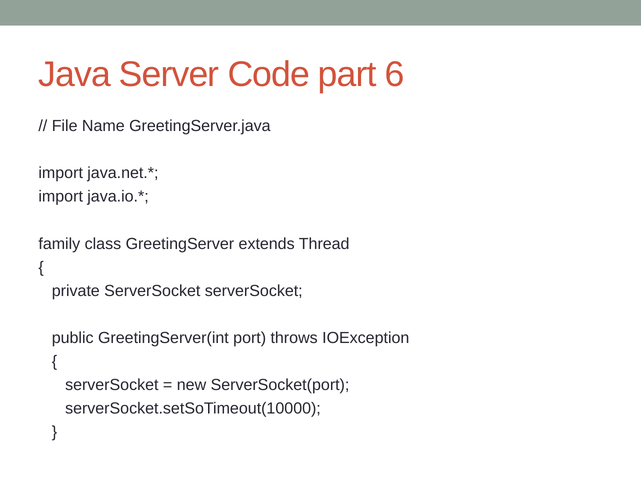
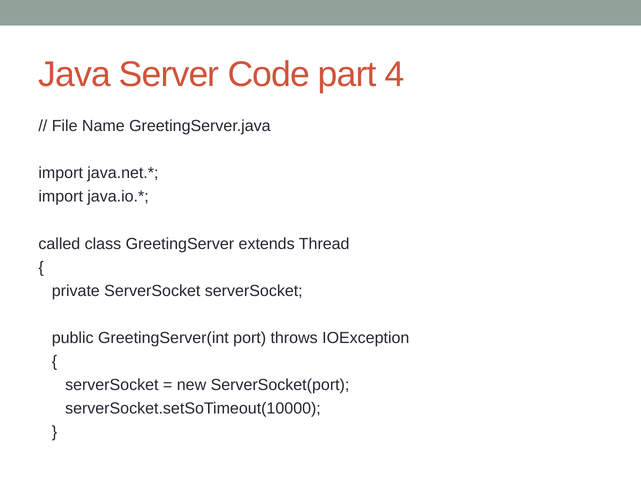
6: 6 -> 4 (395, 75)
family: family -> called (59, 244)
